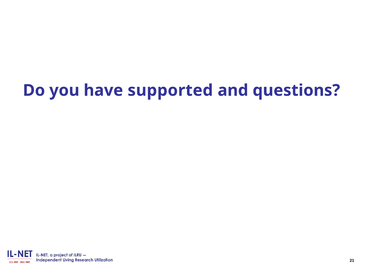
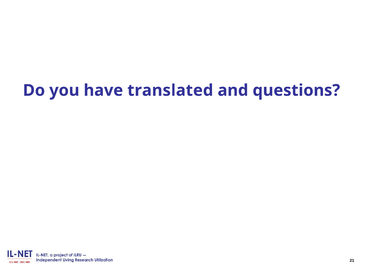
supported: supported -> translated (170, 90)
